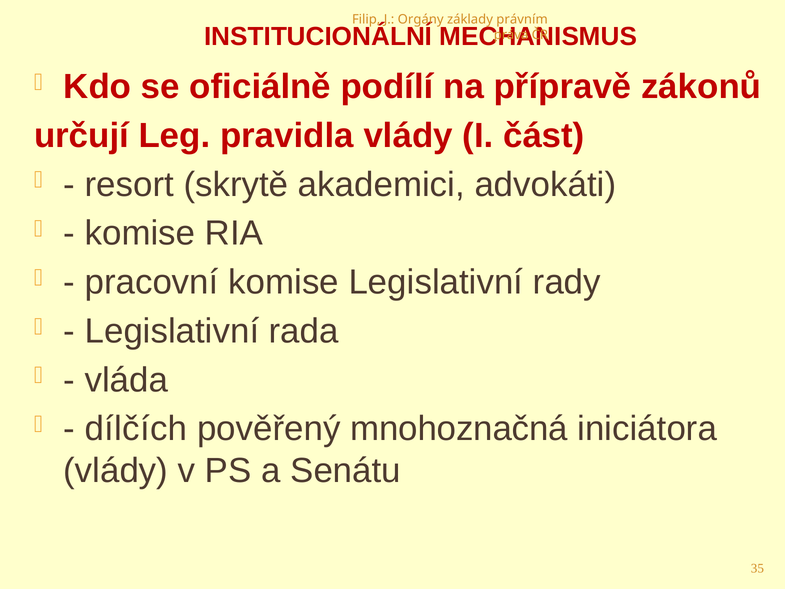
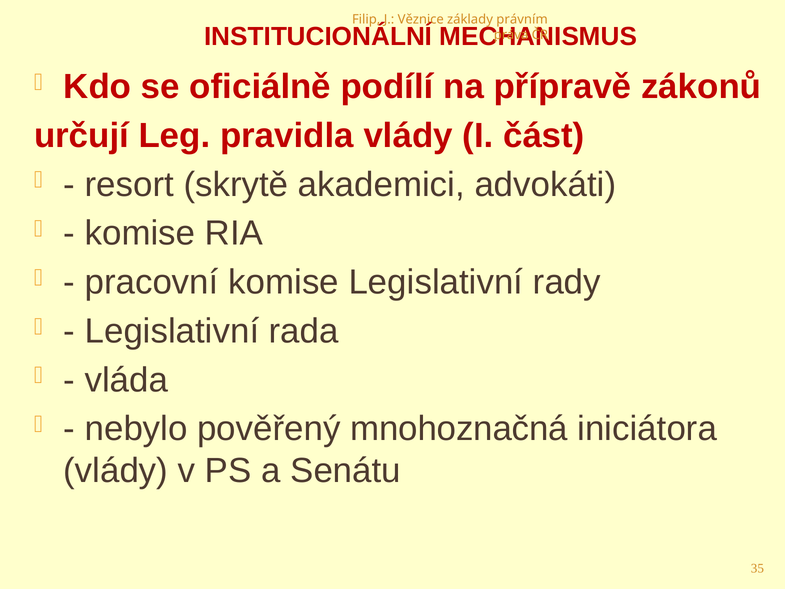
Orgány: Orgány -> Věznice (421, 19)
dílčích: dílčích -> nebylo (136, 429)
